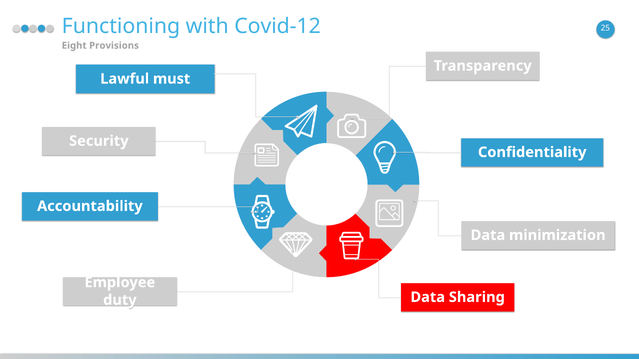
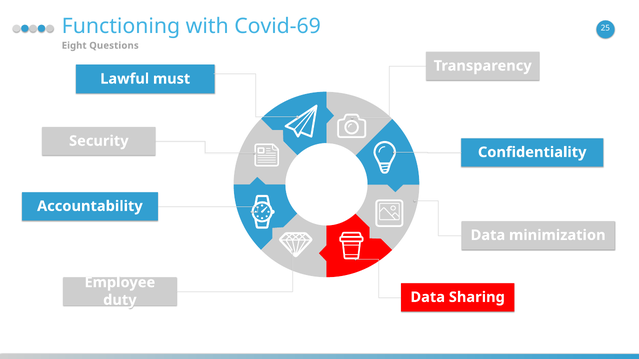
Covid-12: Covid-12 -> Covid-69 (278, 26)
Provisions: Provisions -> Questions (114, 46)
